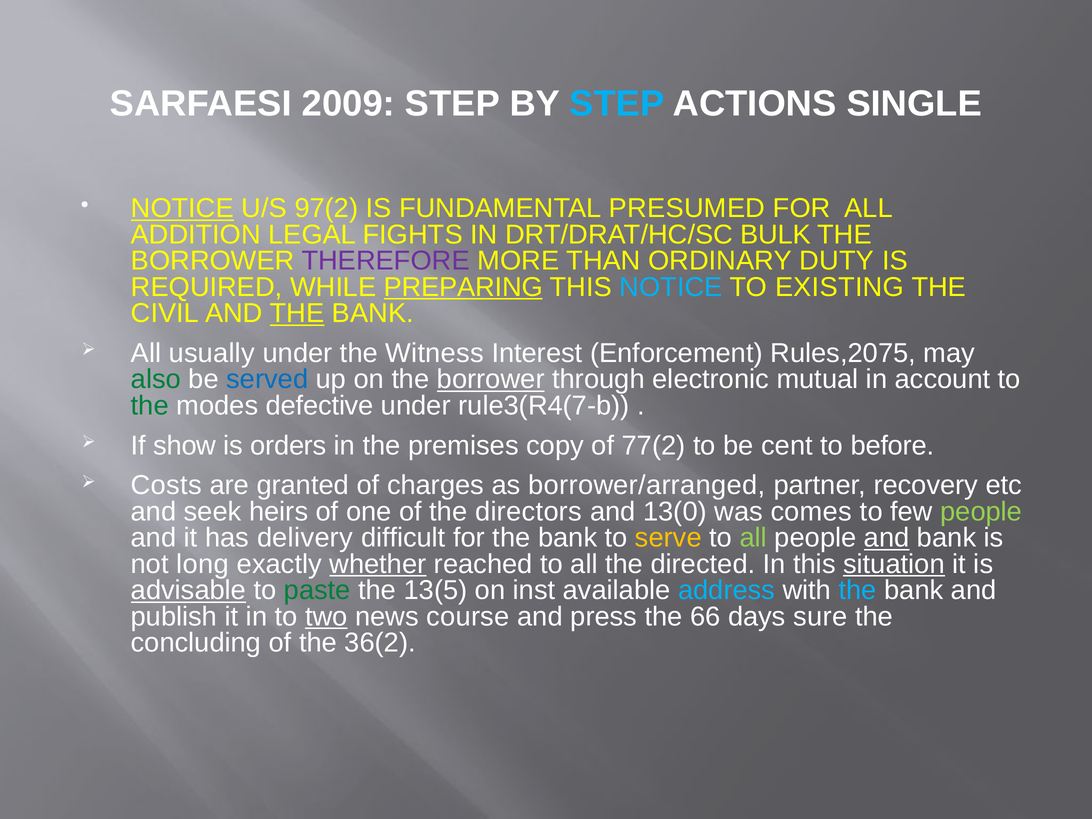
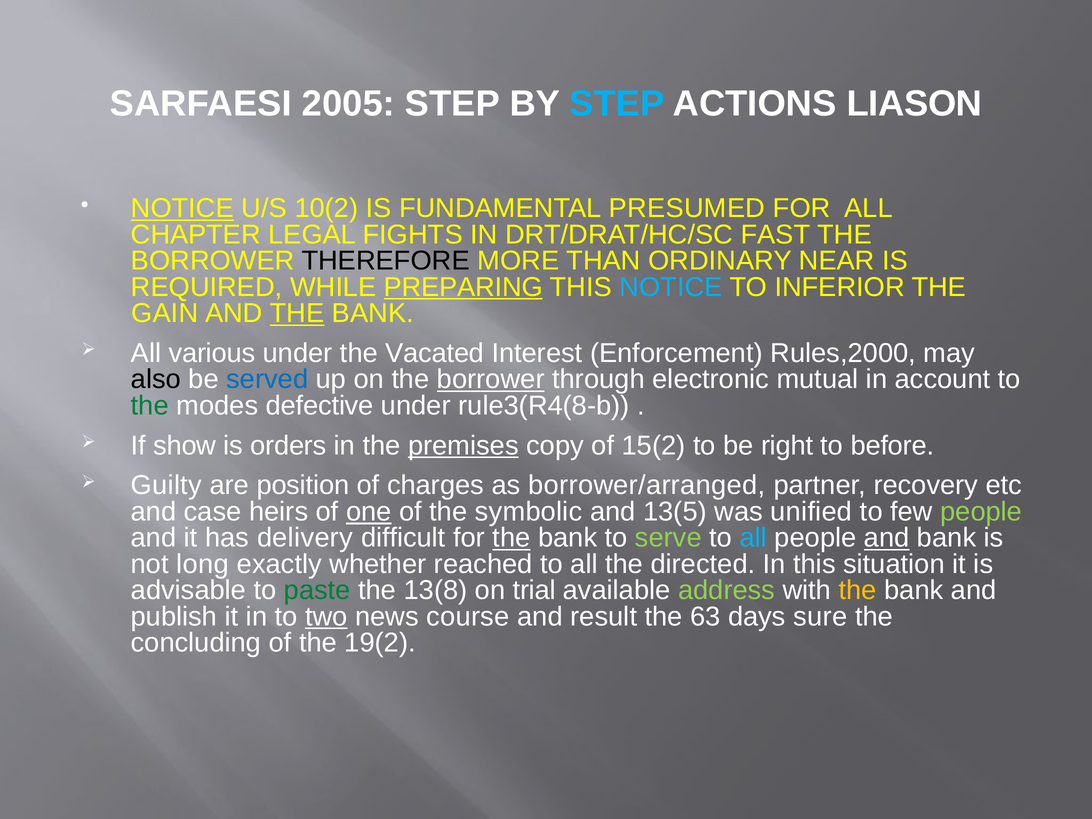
2009: 2009 -> 2005 (348, 104)
SINGLE: SINGLE -> LIASON (914, 104)
97(2: 97(2 -> 10(2 (326, 208)
ADDITION: ADDITION -> CHAPTER (196, 235)
BULK: BULK -> FAST (775, 235)
THEREFORE colour: purple -> black (386, 261)
DUTY: DUTY -> NEAR (837, 261)
EXISTING: EXISTING -> INFERIOR (840, 287)
CIVIL: CIVIL -> GAIN (165, 313)
usually: usually -> various (212, 353)
Witness: Witness -> Vacated (435, 353)
Rules,2075: Rules,2075 -> Rules,2000 (843, 353)
also colour: green -> black (156, 379)
rule3(R4(7-b: rule3(R4(7-b -> rule3(R4(8-b (544, 406)
premises underline: none -> present (463, 446)
77(2: 77(2 -> 15(2 (654, 446)
cent: cent -> right (787, 446)
Costs: Costs -> Guilty (166, 485)
granted: granted -> position (303, 485)
seek: seek -> case (213, 512)
one underline: none -> present (369, 512)
directors: directors -> symbolic (529, 512)
13(0: 13(0 -> 13(5 (675, 512)
comes: comes -> unified (811, 512)
the underline: none -> present (511, 538)
serve colour: yellow -> light green (668, 538)
all colour: light green -> light blue (753, 538)
whether underline: present -> none (378, 564)
situation underline: present -> none (894, 564)
advisable underline: present -> none (188, 590)
13(5: 13(5 -> 13(8 (436, 590)
inst: inst -> trial (534, 590)
address colour: light blue -> light green (727, 590)
the colour: light blue -> yellow (858, 590)
press: press -> result (604, 617)
66: 66 -> 63 (705, 617)
36(2: 36(2 -> 19(2 (380, 643)
